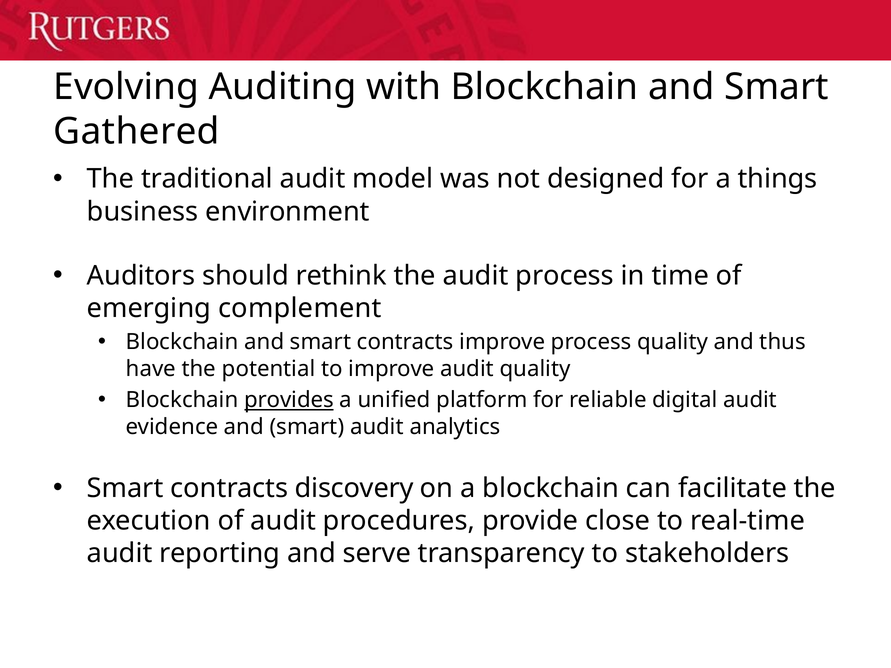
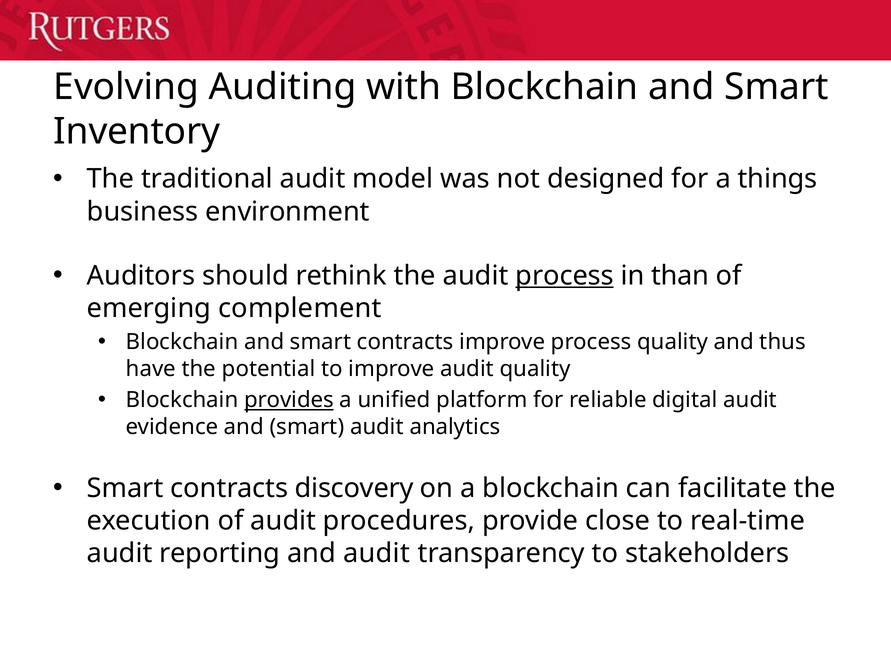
Gathered: Gathered -> Inventory (137, 132)
process underline: none -> present (565, 276)
time: time -> than (680, 276)
and serve: serve -> audit (377, 554)
